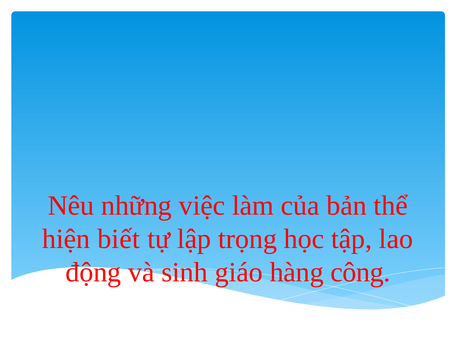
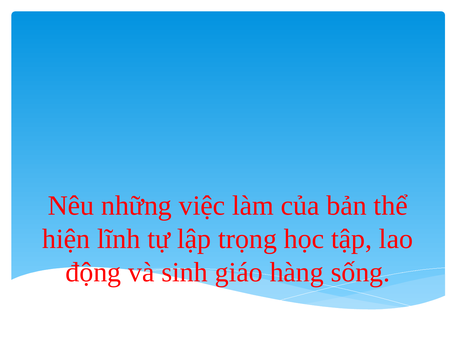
biết: biết -> lĩnh (119, 239)
công: công -> sống (360, 272)
